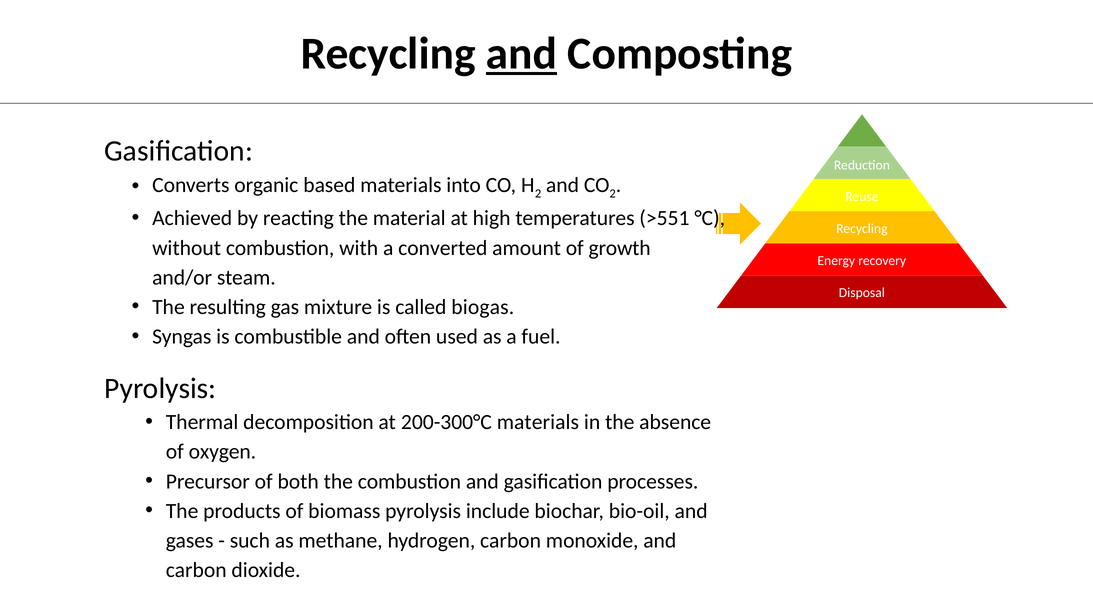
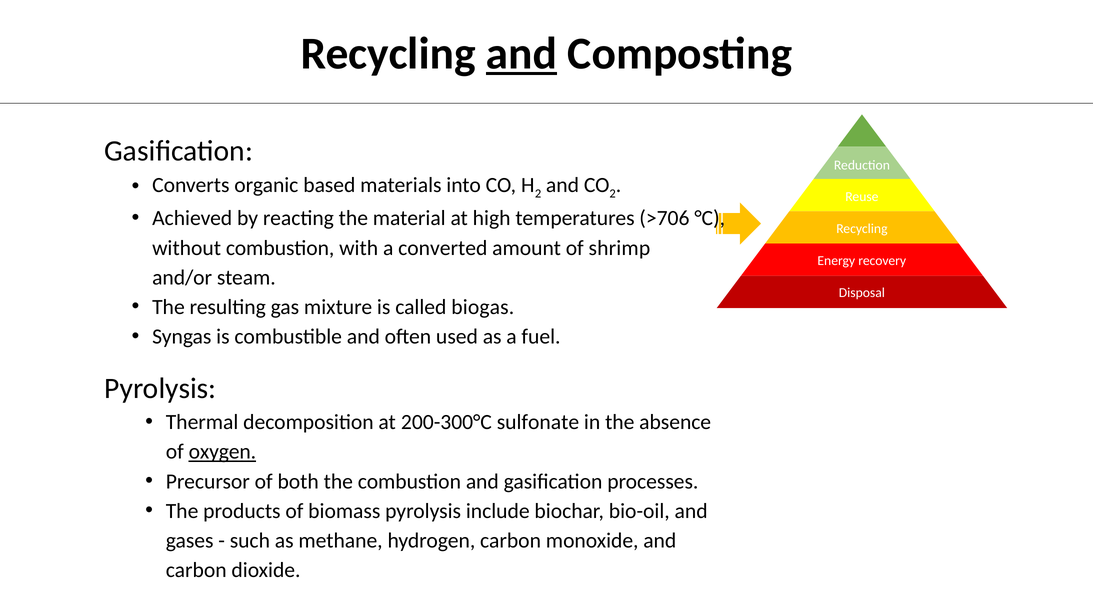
>551: >551 -> >706 (664, 218)
growth: growth -> shrimp (619, 248)
200-300°C materials: materials -> sulfonate (538, 422)
oxygen underline: none -> present (222, 452)
